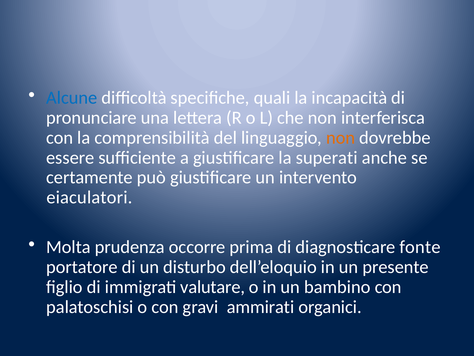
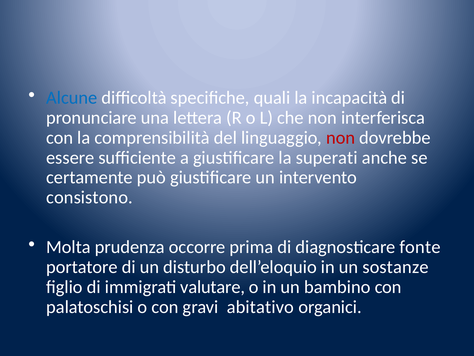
non colour: orange -> red (341, 137)
eiaculatori: eiaculatori -> consistono (90, 197)
presente: presente -> sostanze (395, 267)
ammirati: ammirati -> abitativo (260, 307)
